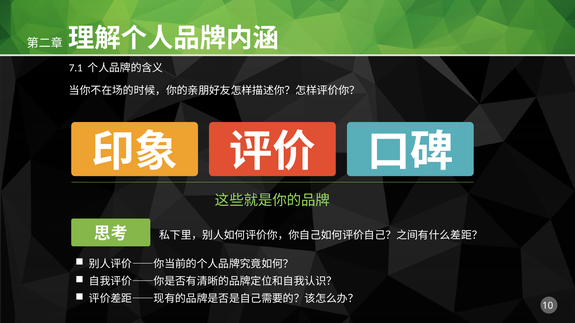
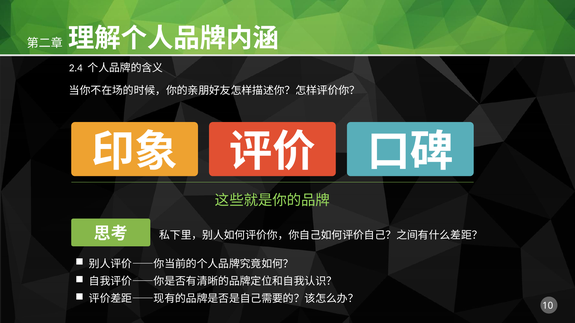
7.1: 7.1 -> 2.4 (76, 68)
